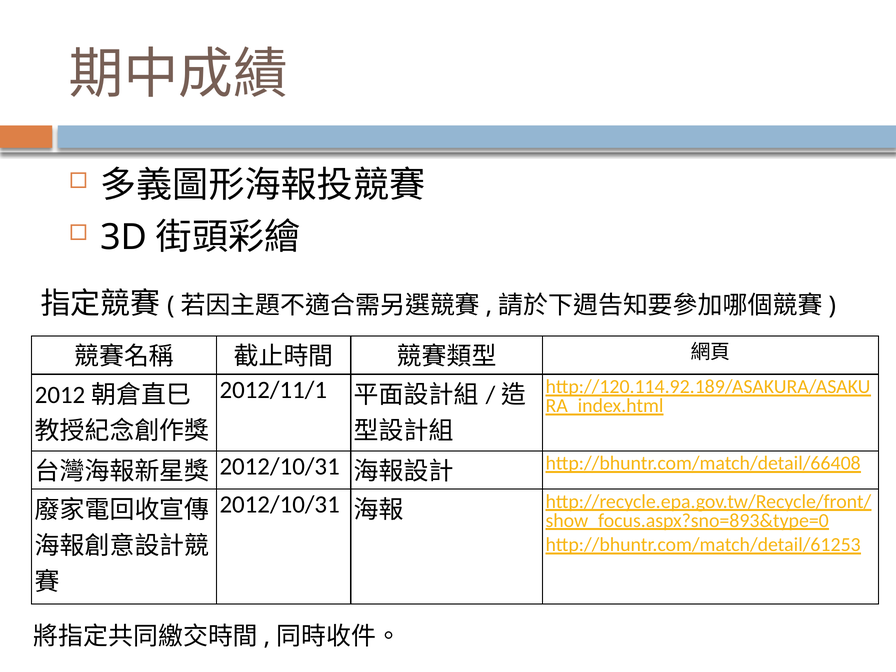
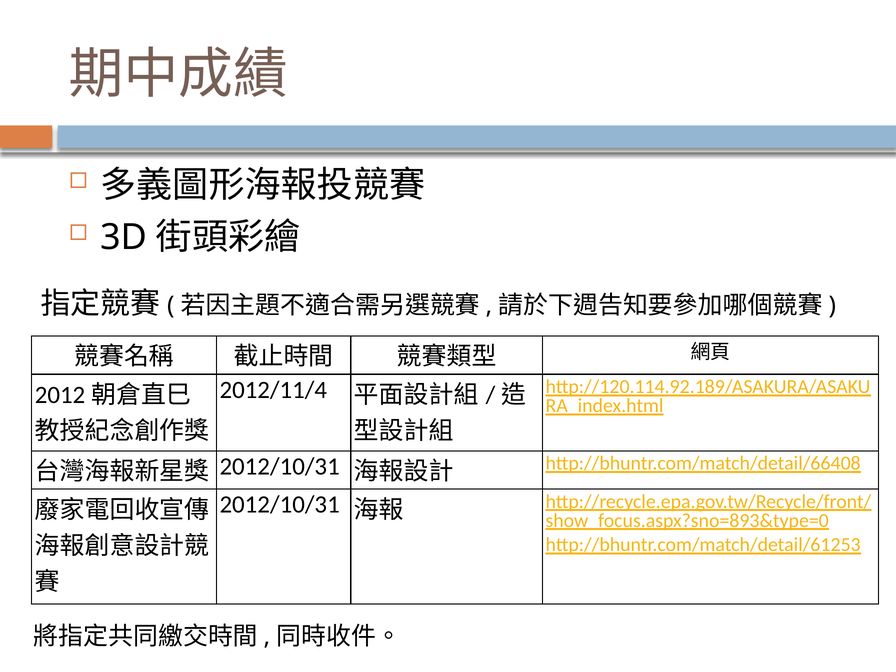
2012/11/1: 2012/11/1 -> 2012/11/4 (273, 390)
